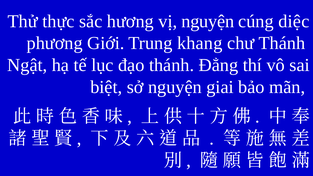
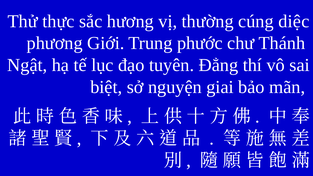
vị nguyện: nguyện -> thường (208, 21)
khang: khang -> phước (200, 43)
đạo thánh: thánh -> tuyên (172, 65)
